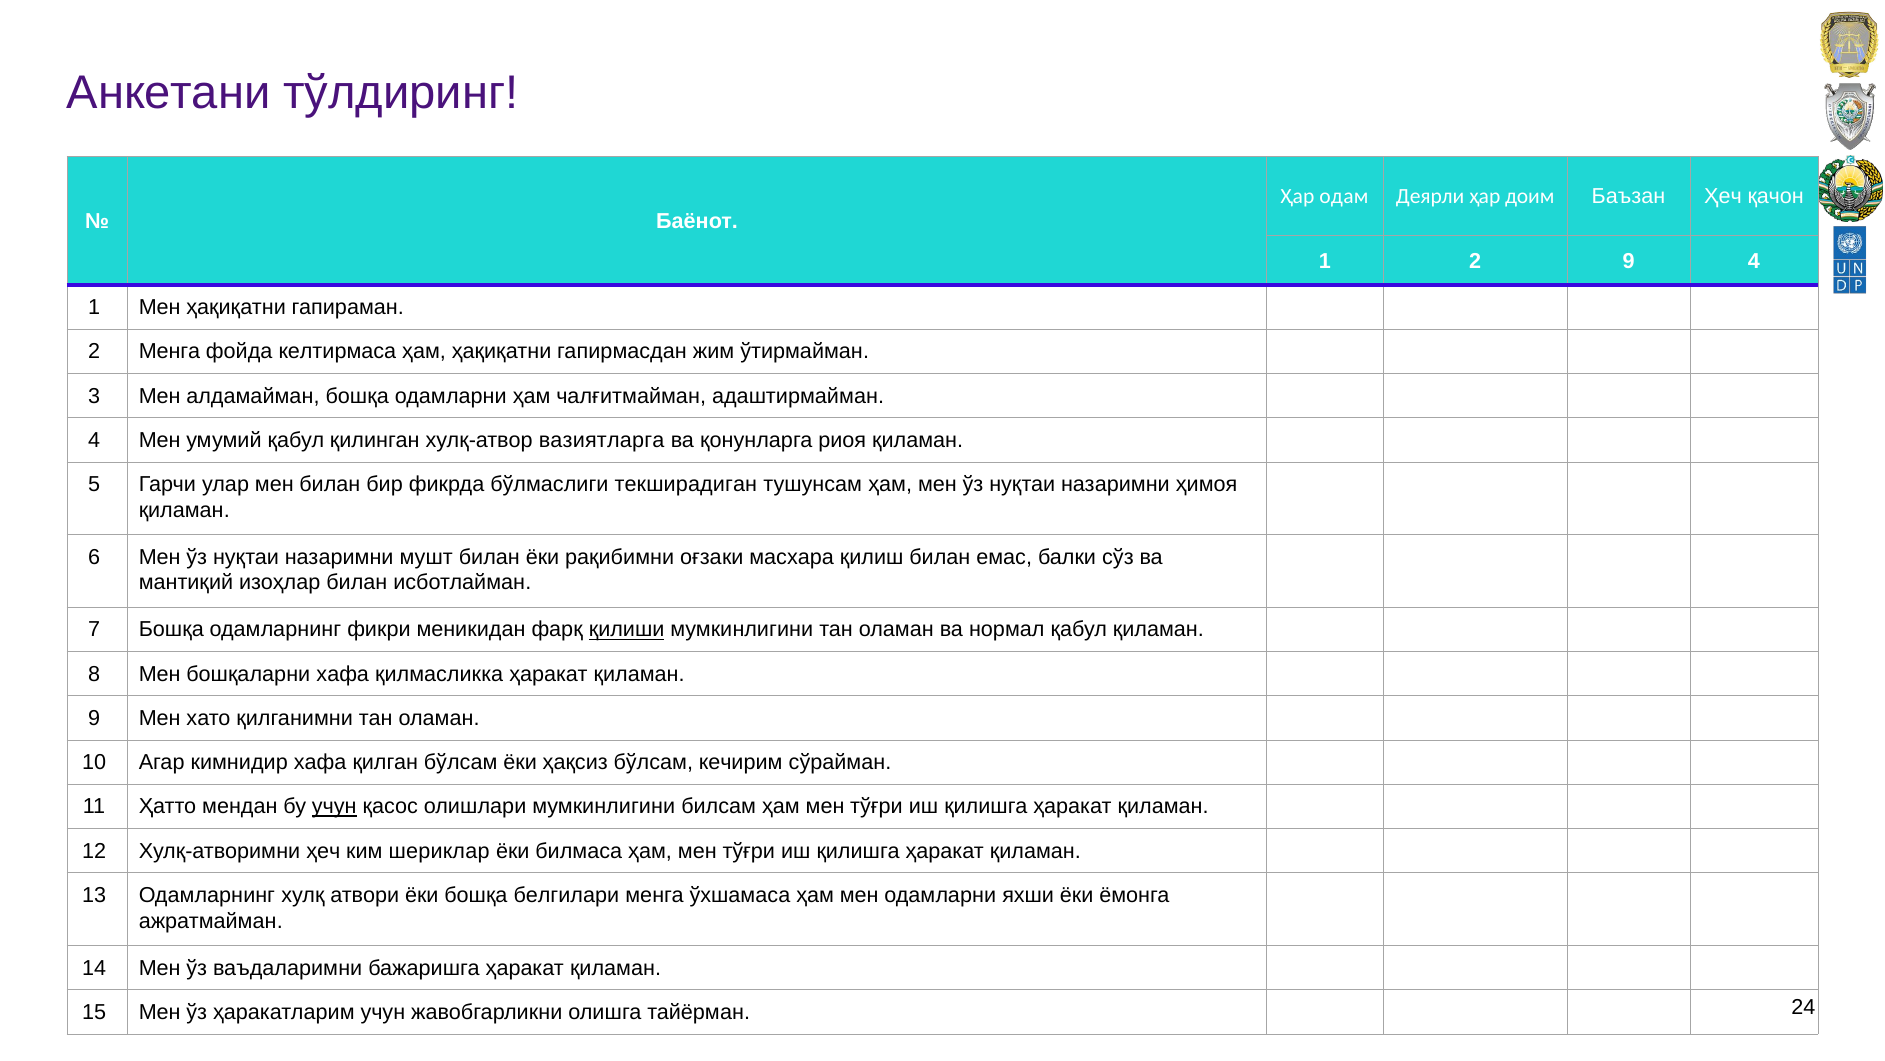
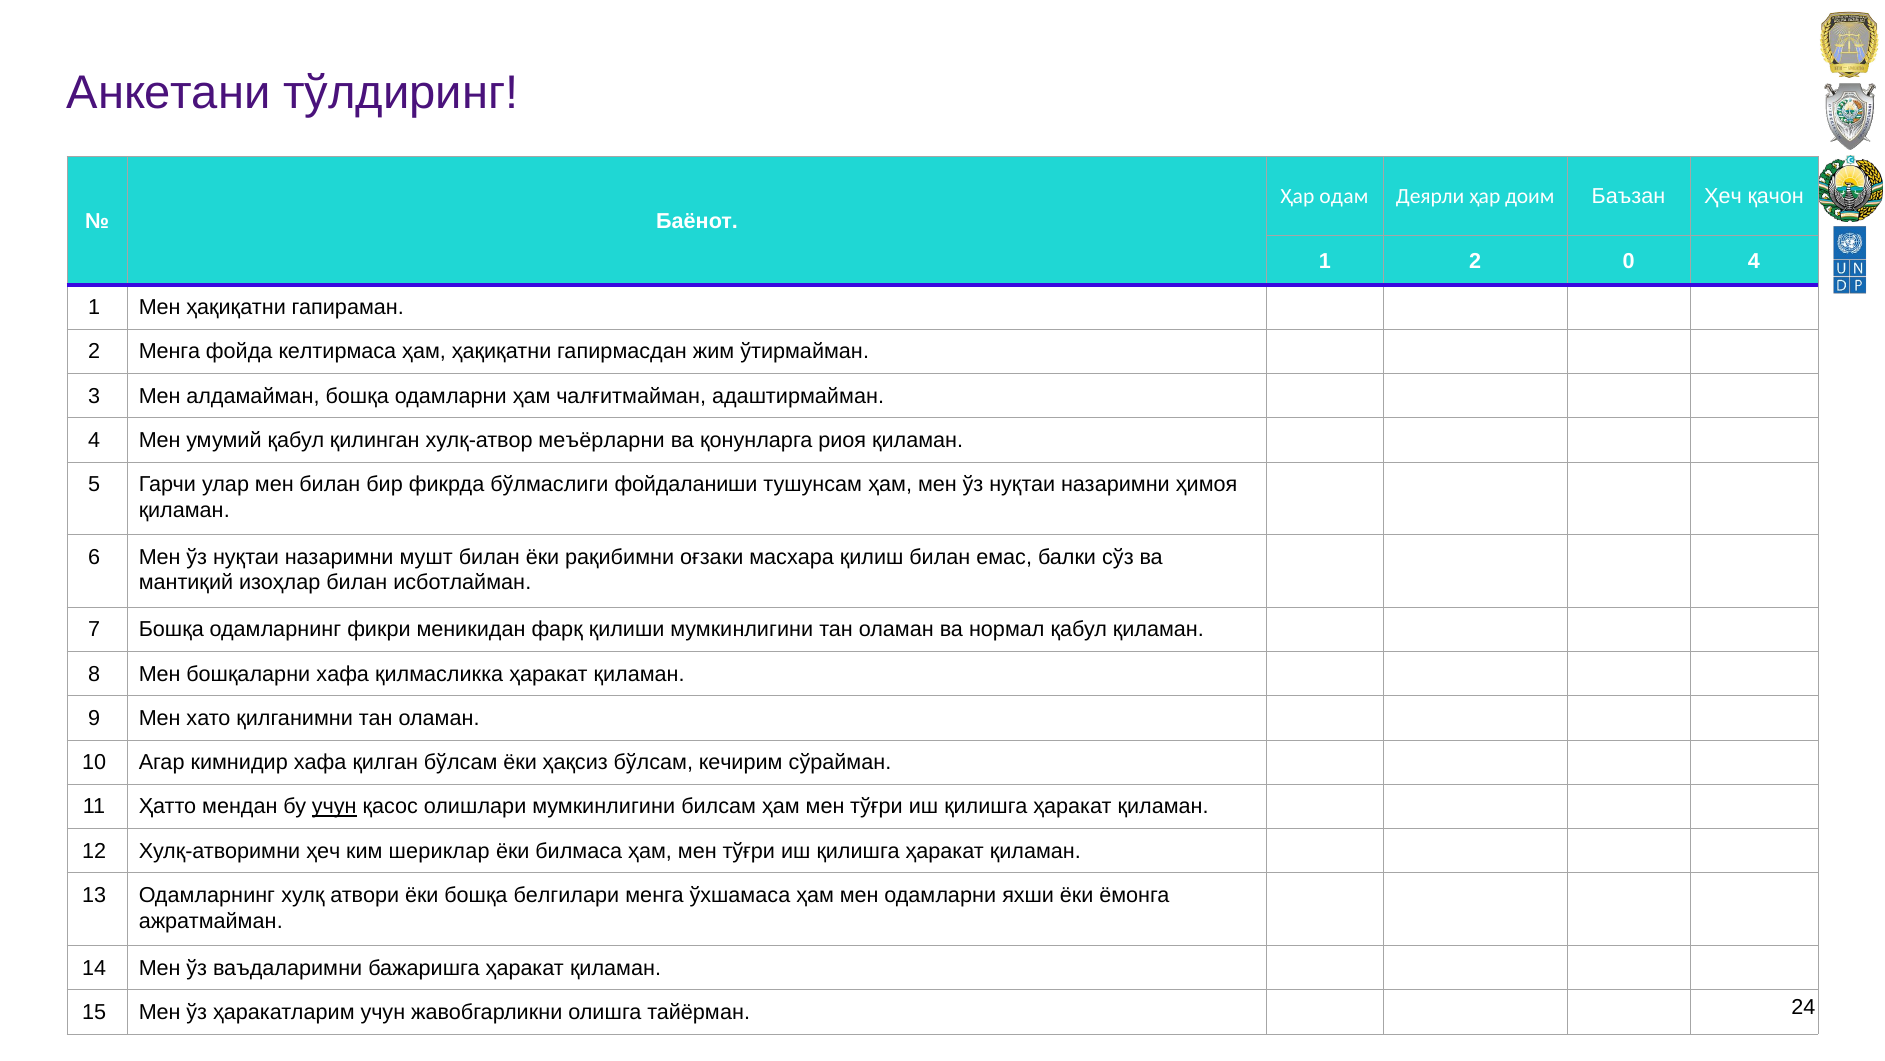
2 9: 9 -> 0 (1629, 261)
вазиятларга: вазиятларга -> мeъёрларни (602, 440)
тeкширадиган: тeкширадиган -> фойдаланиши (686, 484)
қилиши underline: present -> none (627, 629)
